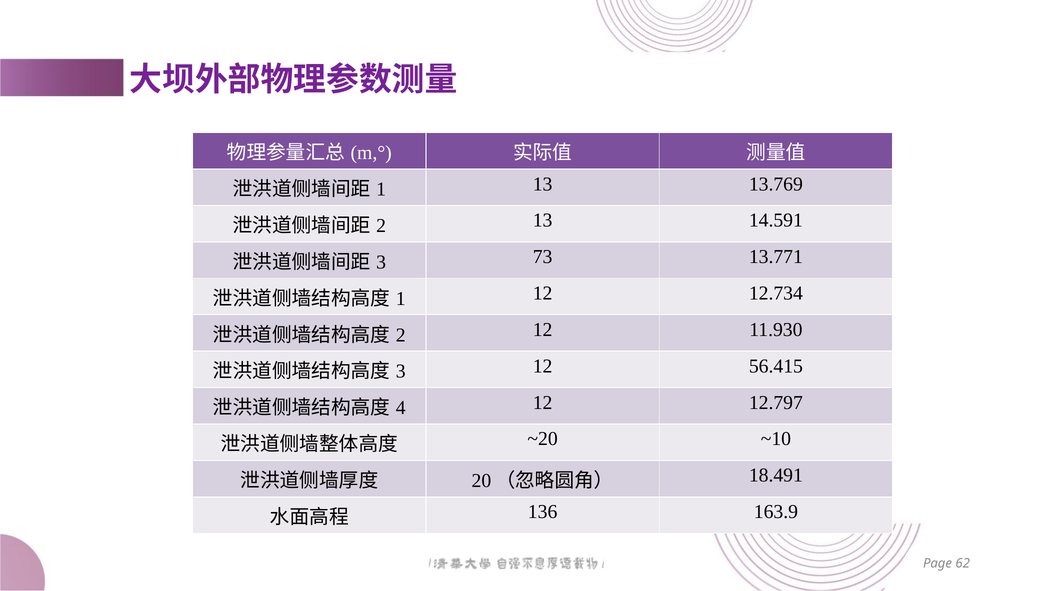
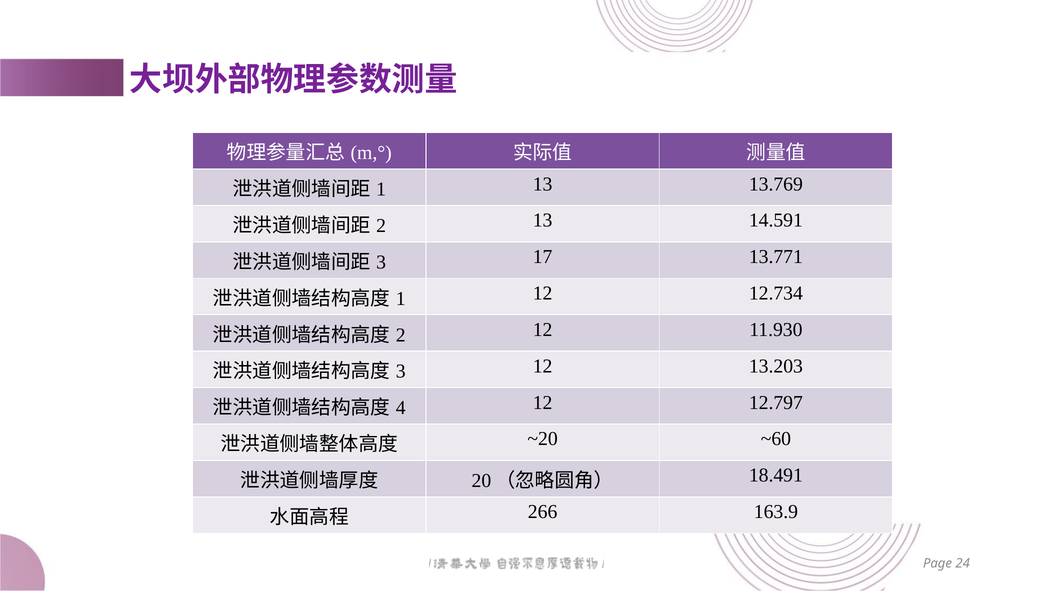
73: 73 -> 17 (543, 257)
56.415: 56.415 -> 13.203 (776, 366)
~10: ~10 -> ~60 (776, 439)
136: 136 -> 266 (543, 512)
62: 62 -> 24 (963, 563)
